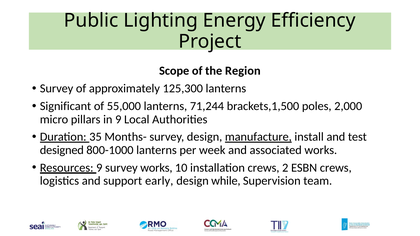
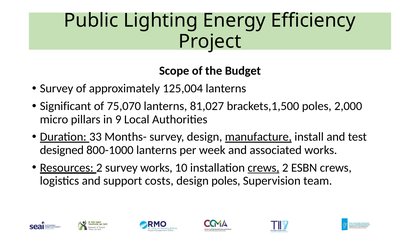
Region: Region -> Budget (243, 71)
125,300: 125,300 -> 125,004 (183, 89)
55,000: 55,000 -> 75,070 (124, 106)
71,244: 71,244 -> 81,027 (207, 106)
35: 35 -> 33 (96, 137)
Resources 9: 9 -> 2 (99, 168)
crews underline: none -> present (264, 168)
early: early -> costs (159, 181)
design while: while -> poles (226, 181)
